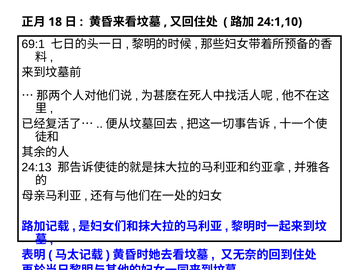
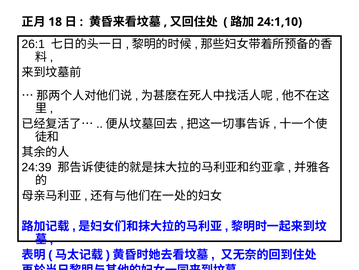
69:1: 69:1 -> 26:1 (33, 44)
24:13: 24:13 -> 24:39 (37, 167)
